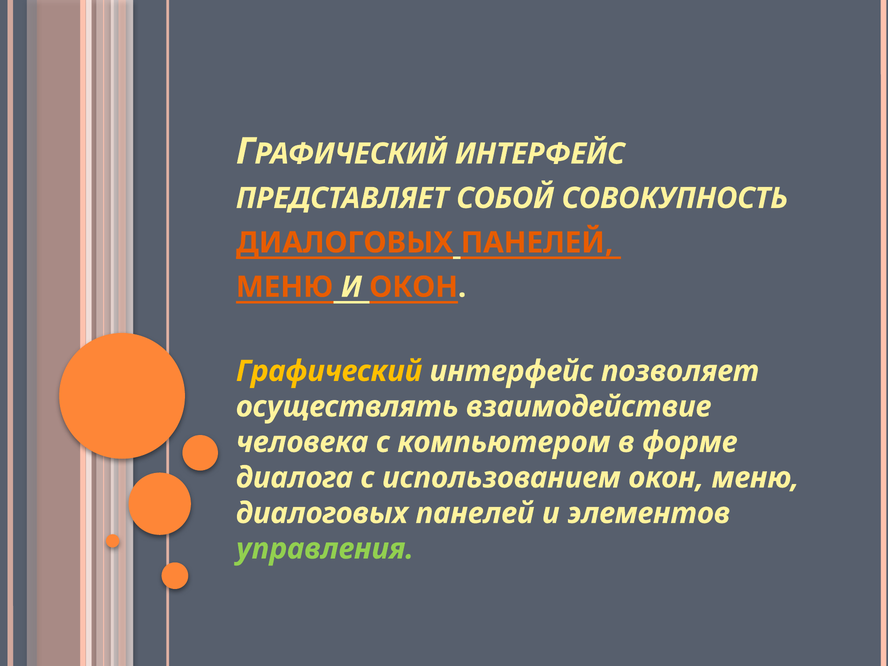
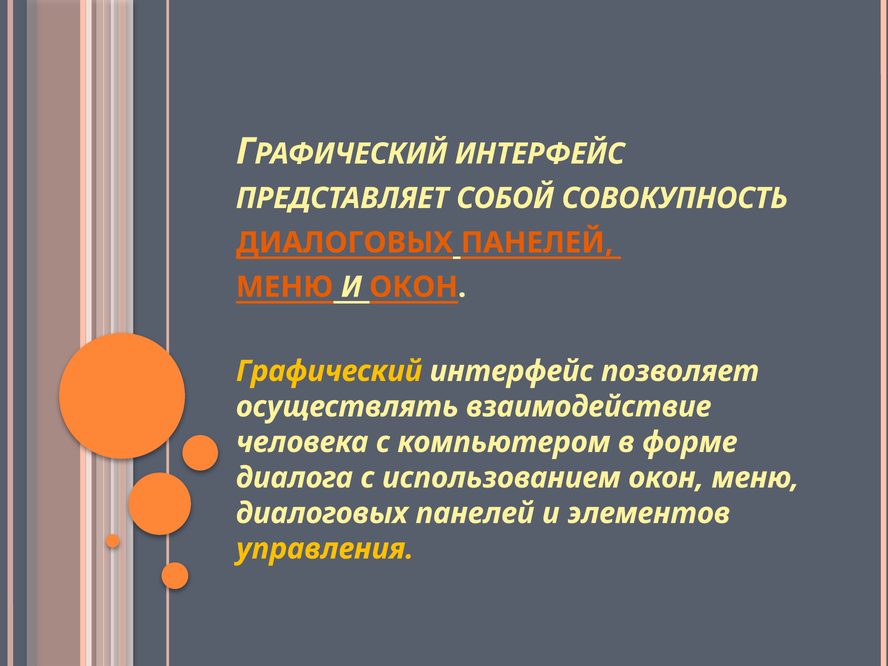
управления colour: light green -> yellow (325, 549)
